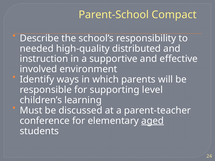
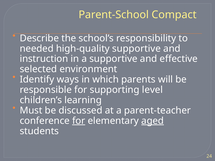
high-quality distributed: distributed -> supportive (136, 49)
involved: involved -> selected (38, 69)
for underline: none -> present (79, 121)
